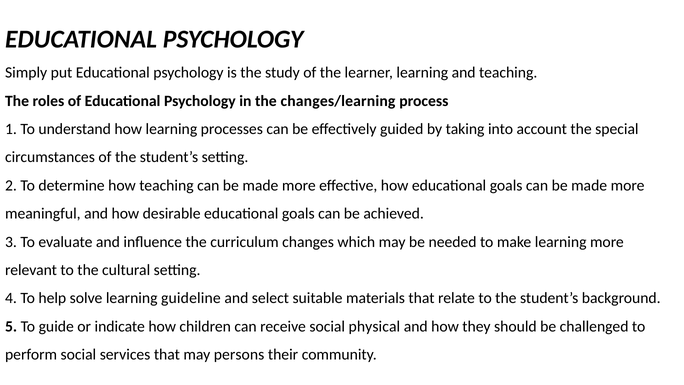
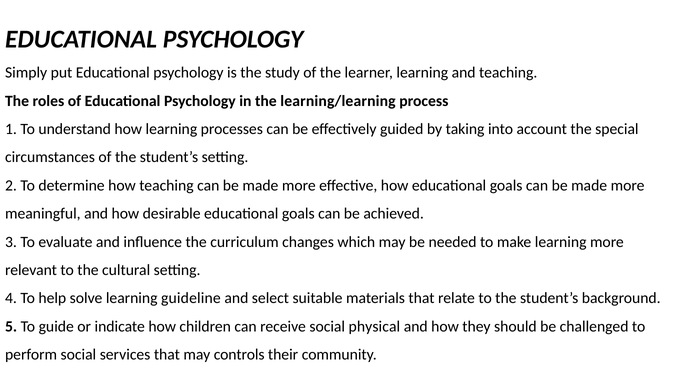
changes/learning: changes/learning -> learning/learning (338, 101)
persons: persons -> controls (239, 355)
